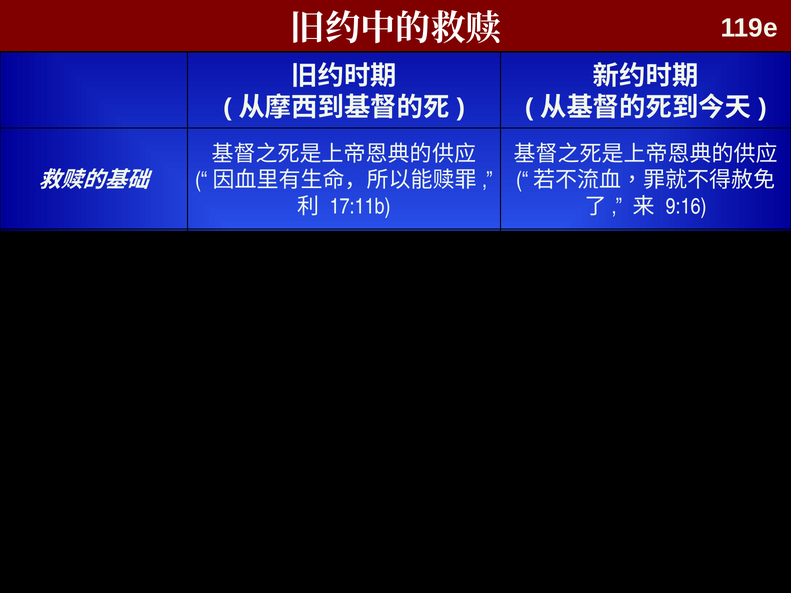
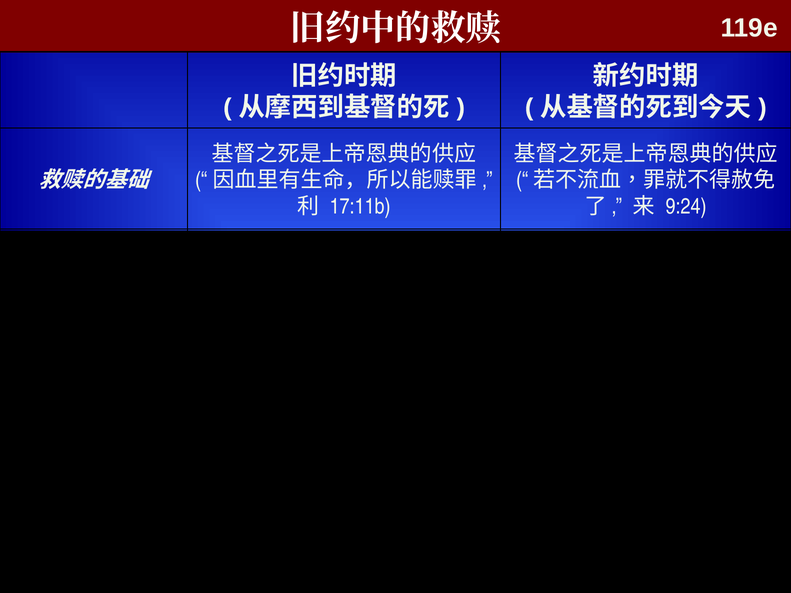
9:16: 9:16 -> 9:24 (686, 207)
